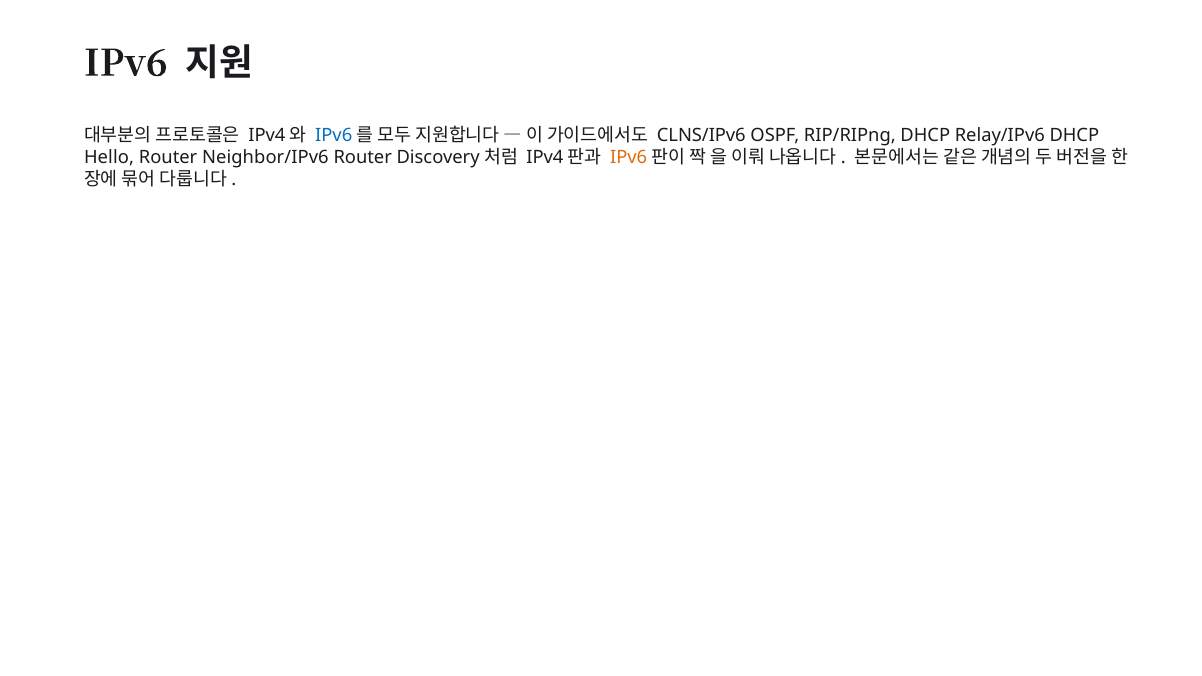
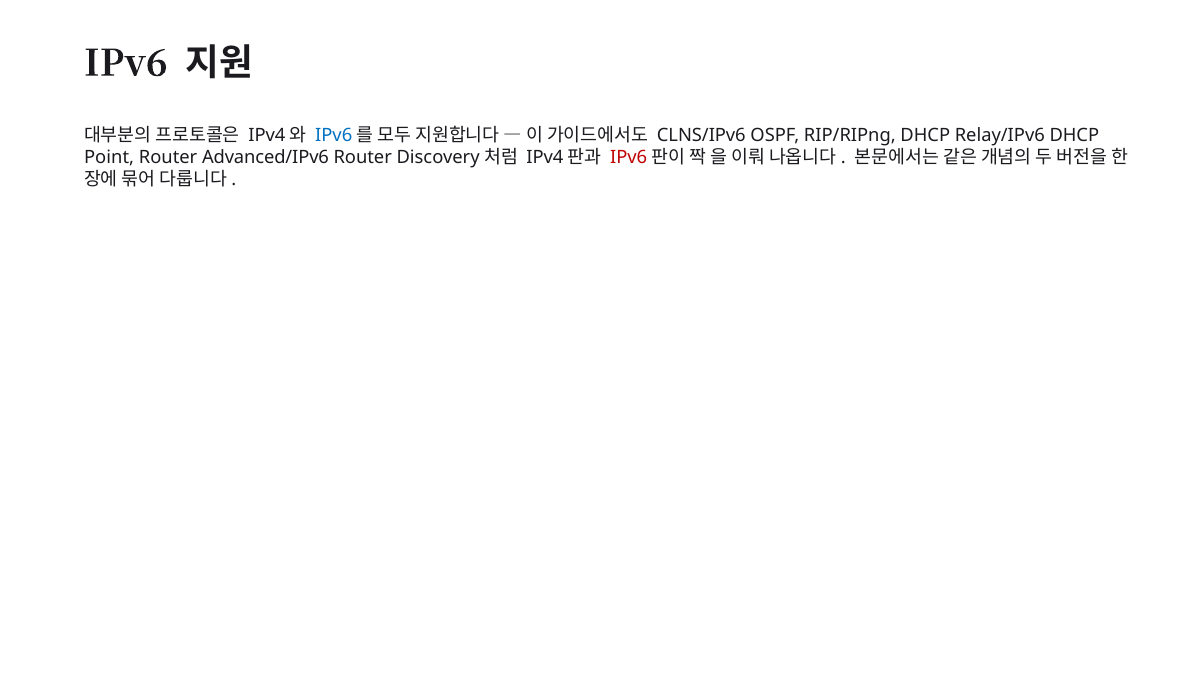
Hello: Hello -> Point (109, 157)
Neighbor/IPv6: Neighbor/IPv6 -> Advanced/IPv6 (265, 157)
IPv6 colour: orange -> red (629, 157)
